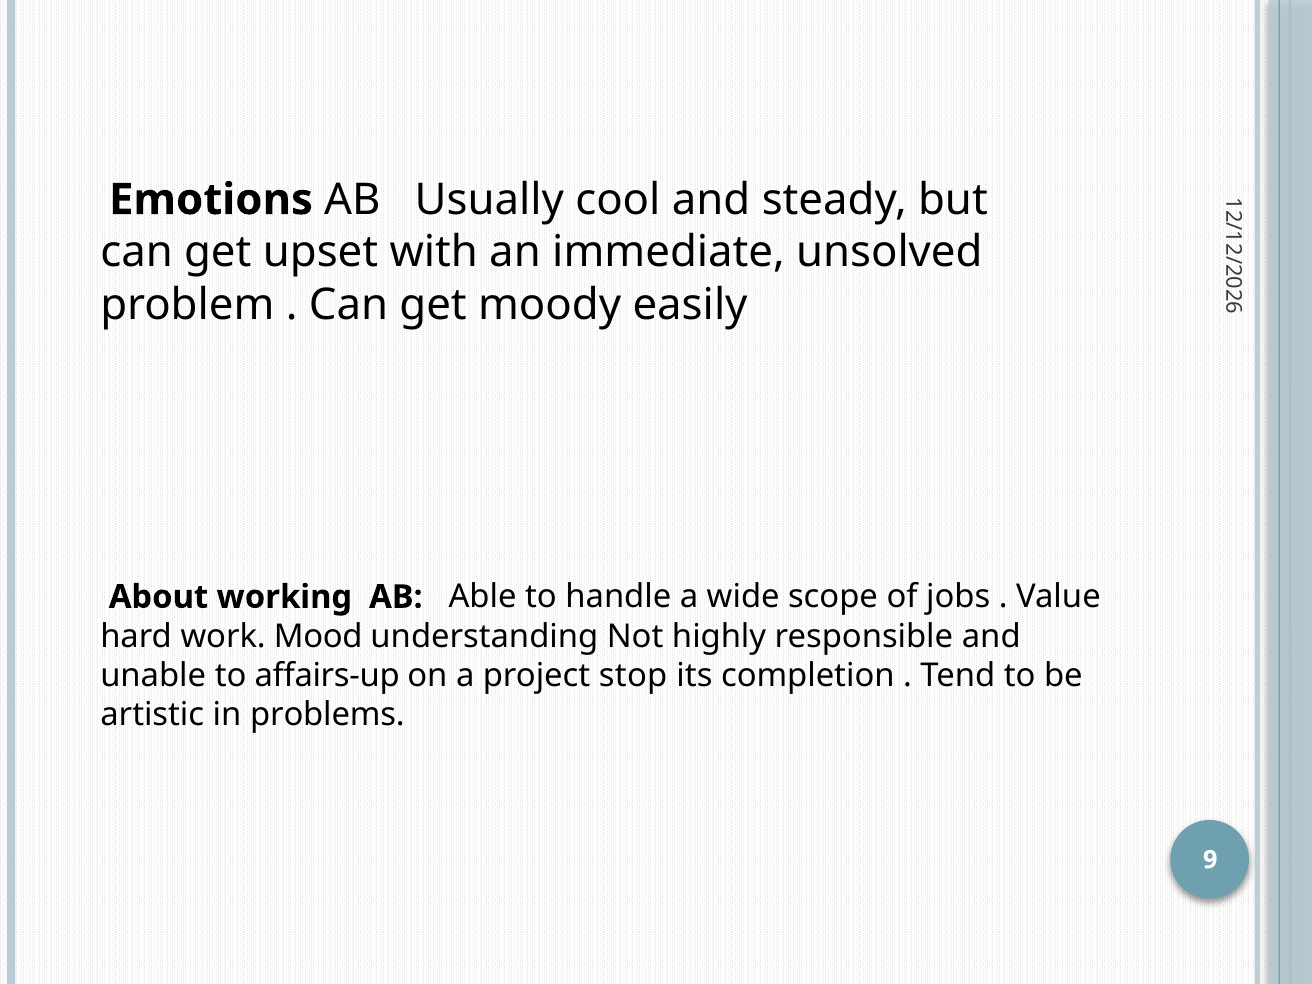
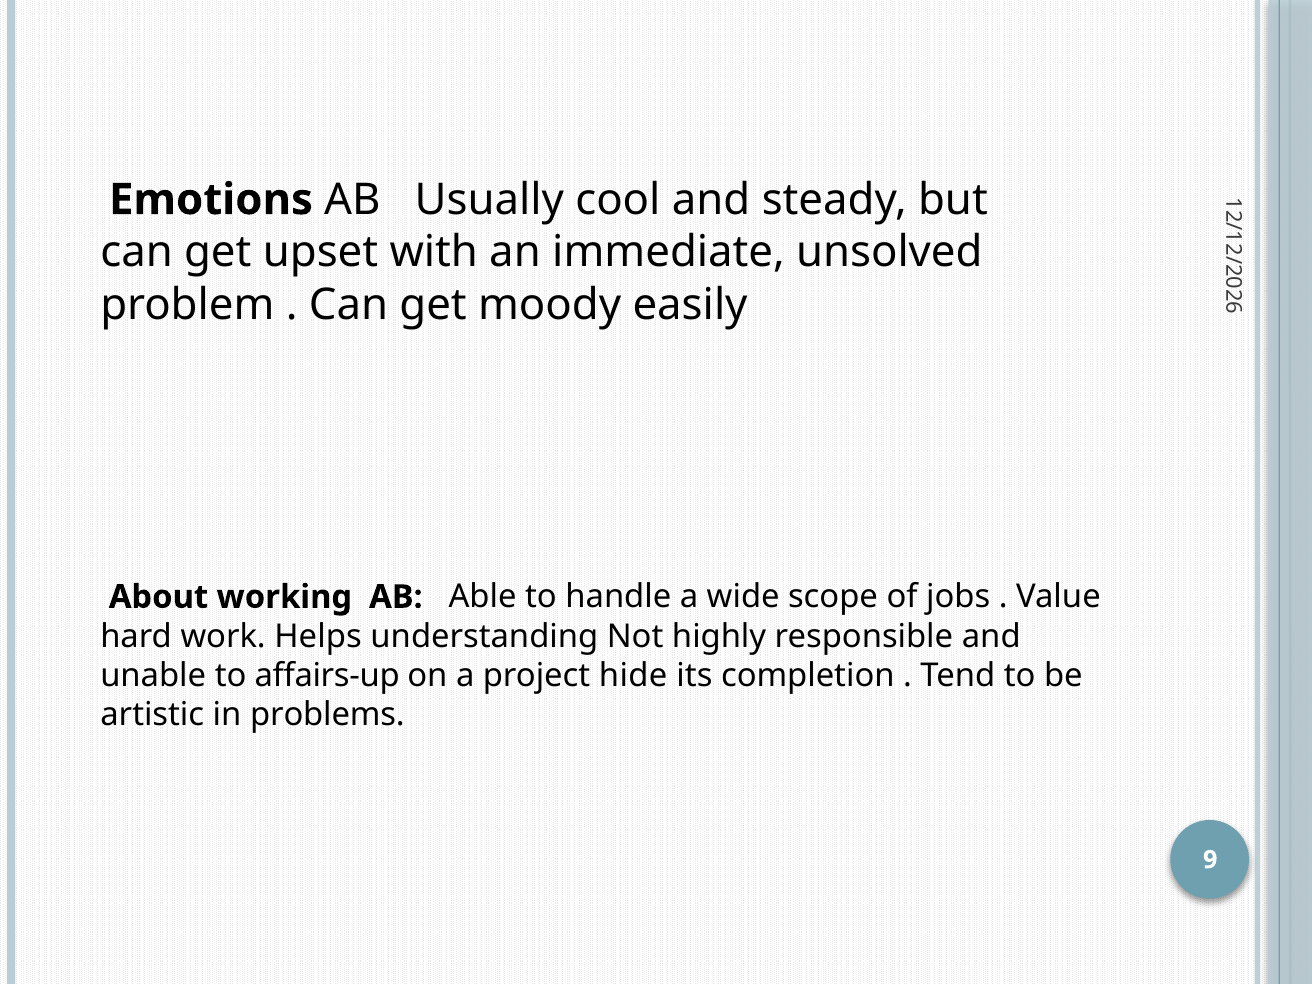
Mood: Mood -> Helps (318, 636)
stop: stop -> hide (633, 676)
